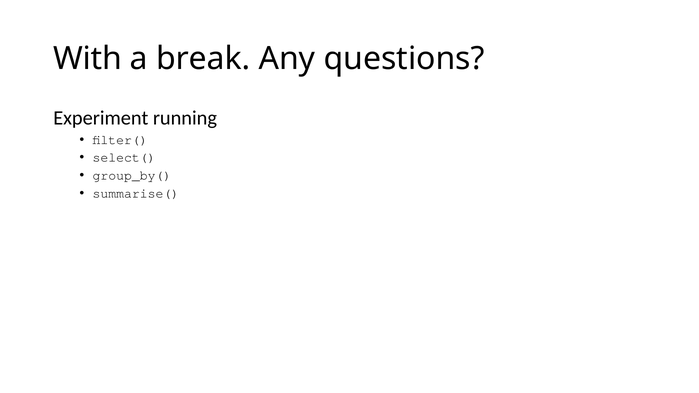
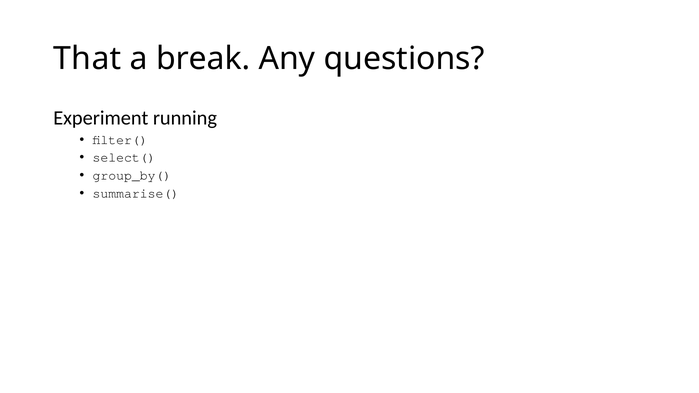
With: With -> That (87, 59)
